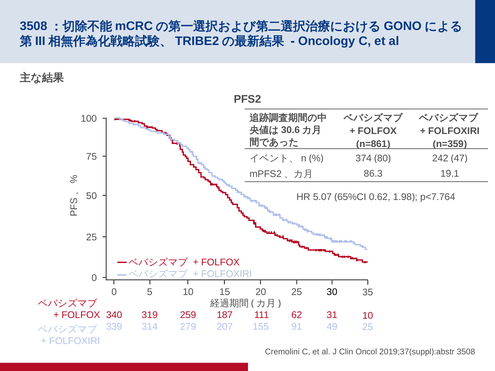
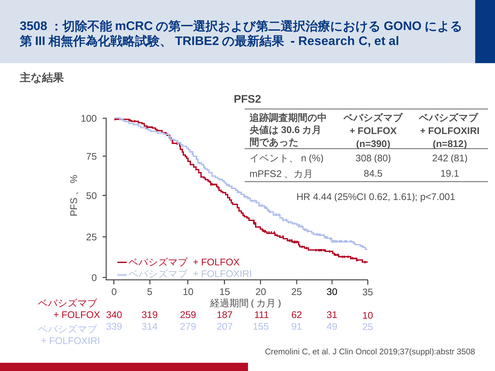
Oncology: Oncology -> Research (327, 41)
n=861: n=861 -> n=390 (373, 144)
n=359: n=359 -> n=812 (450, 144)
374: 374 -> 308 (364, 158)
47: 47 -> 81 (459, 158)
86.3: 86.3 -> 84.5 (373, 174)
5.07: 5.07 -> 4.44 (322, 197)
65%CI: 65%CI -> 25%CI (352, 197)
1.98: 1.98 -> 1.61 (402, 197)
p<7.764: p<7.764 -> p<7.001 (438, 197)
